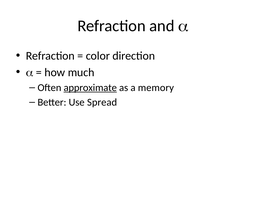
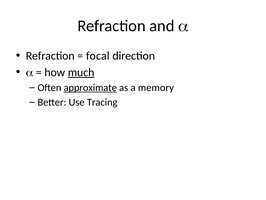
color: color -> focal (98, 56)
much underline: none -> present (81, 72)
Spread: Spread -> Tracing (102, 102)
